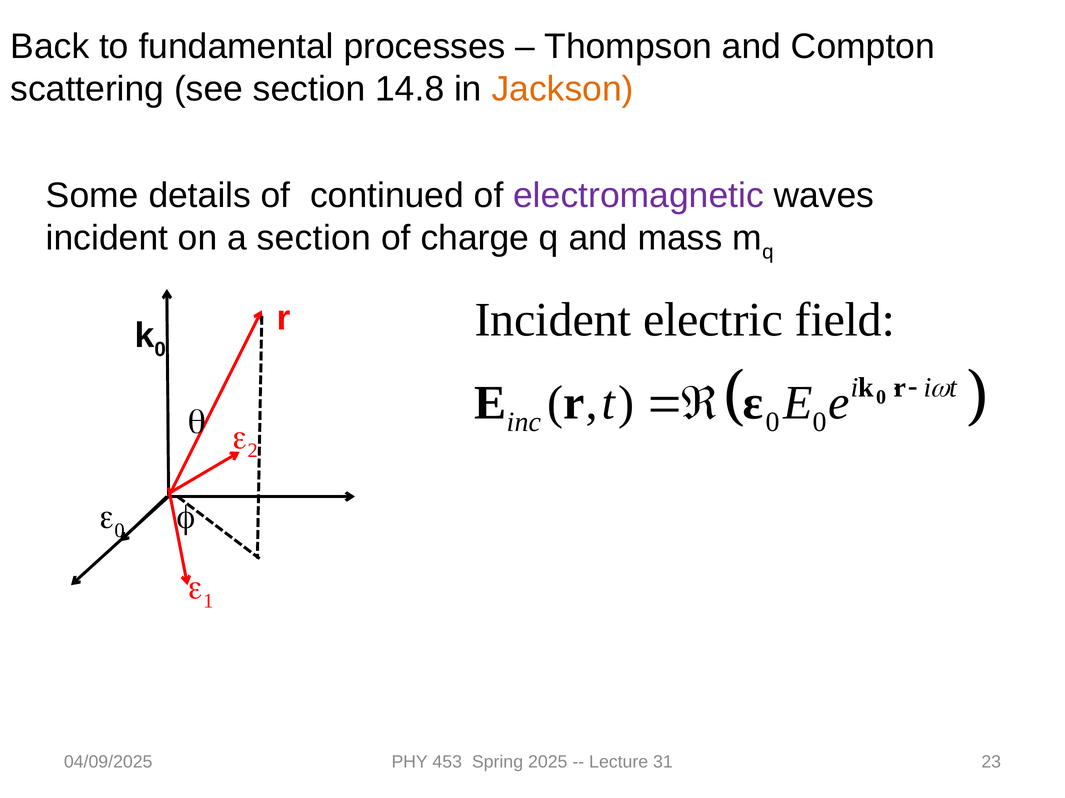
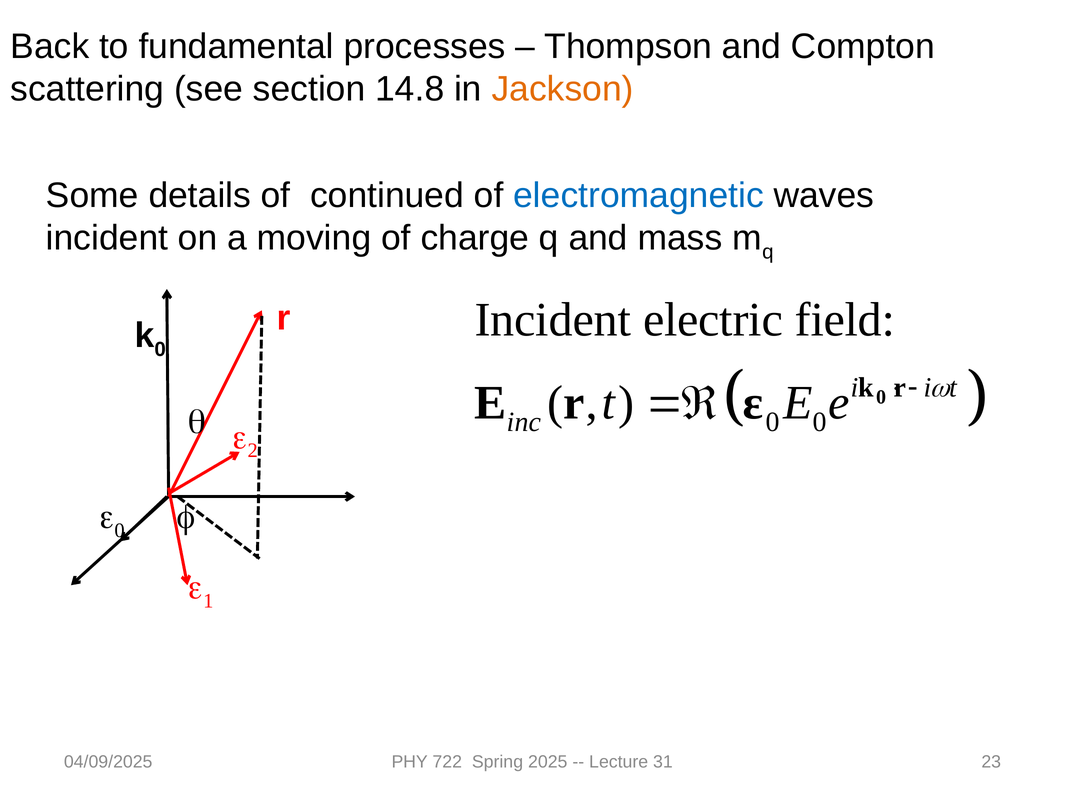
electromagnetic colour: purple -> blue (639, 196)
a section: section -> moving (314, 238)
453: 453 -> 722 (447, 763)
